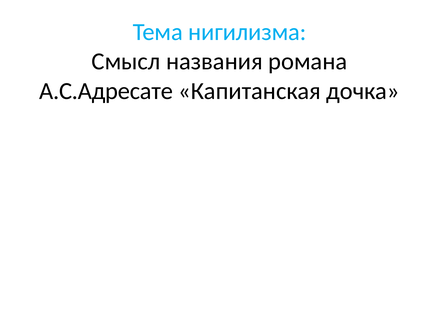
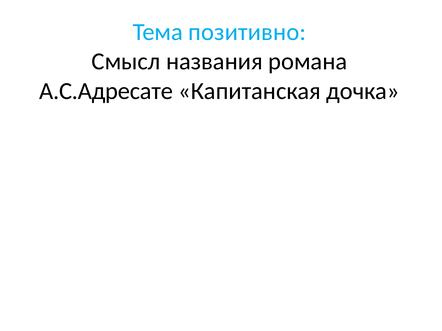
нигилизма: нигилизма -> позитивно (247, 32)
